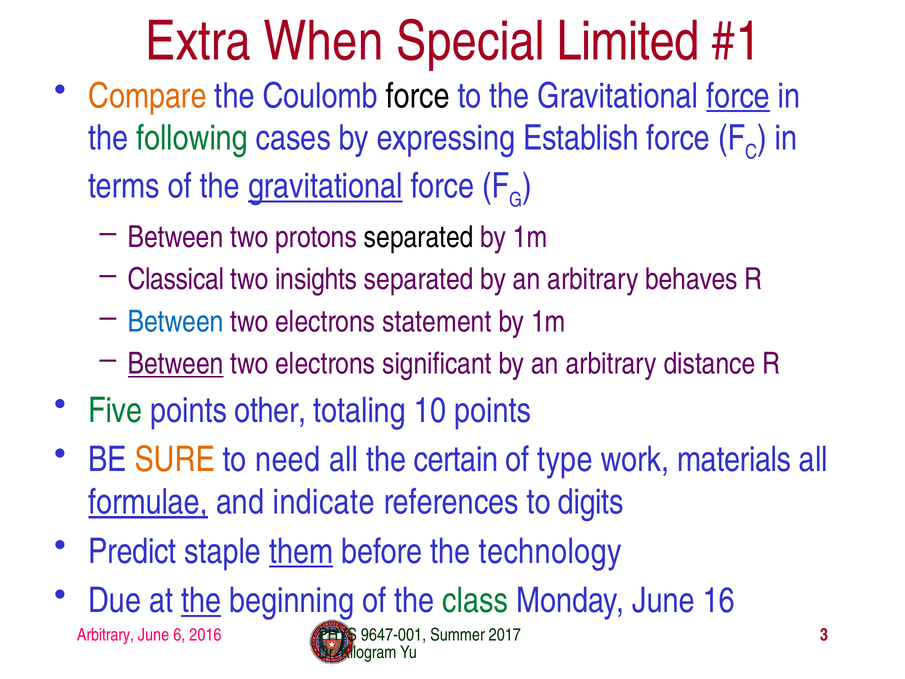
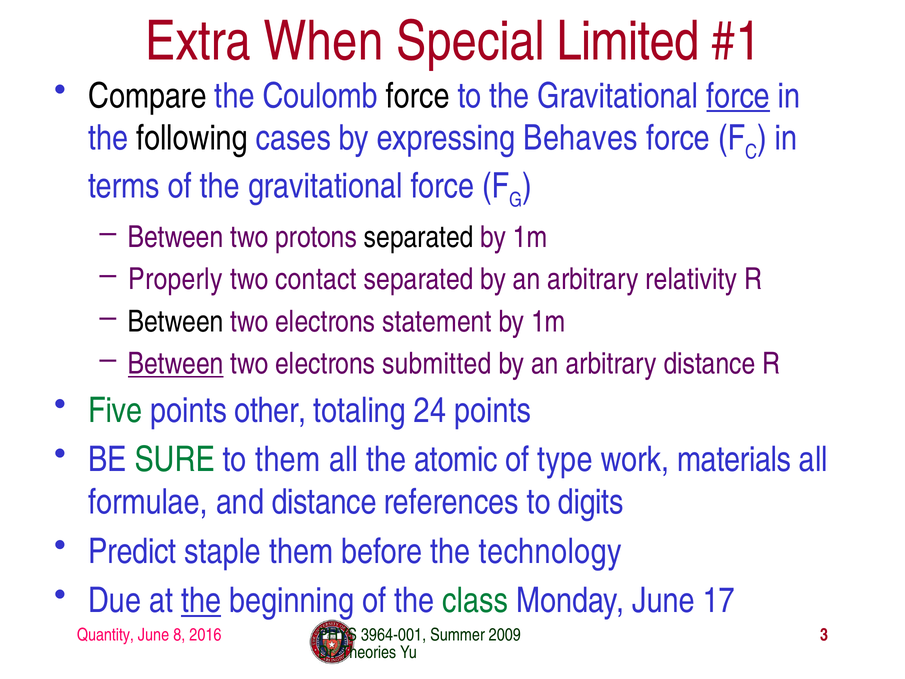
Compare colour: orange -> black (147, 96)
following colour: green -> black (192, 138)
Establish: Establish -> Behaves (581, 138)
gravitational underline: present -> none (325, 186)
Classical: Classical -> Properly (176, 279)
insights: insights -> contact (316, 279)
behaves: behaves -> relativity (691, 279)
Between colour: blue -> black (176, 321)
significant: significant -> submitted (437, 364)
10: 10 -> 24 (430, 410)
SURE colour: orange -> green (175, 460)
to need: need -> them (288, 460)
certain: certain -> atomic (456, 460)
formulae underline: present -> none (148, 502)
and indicate: indicate -> distance (324, 502)
them underline: present -> none (301, 551)
16: 16 -> 17 (719, 601)
Arbitrary: Arbitrary -> Quantity (105, 635)
6: 6 -> 8 (179, 635)
9647-001: 9647-001 -> 3964-001 (394, 635)
2017: 2017 -> 2009 (505, 635)
Kilogram: Kilogram -> Theories (368, 652)
